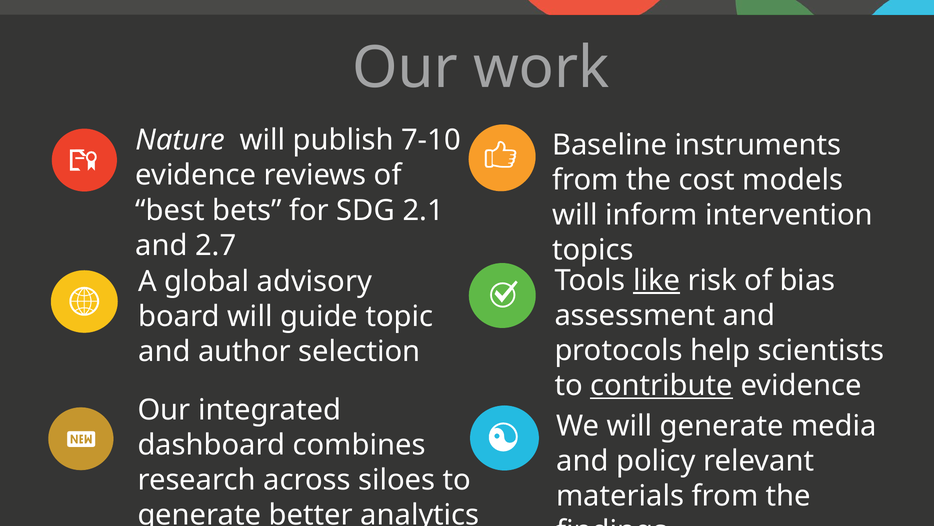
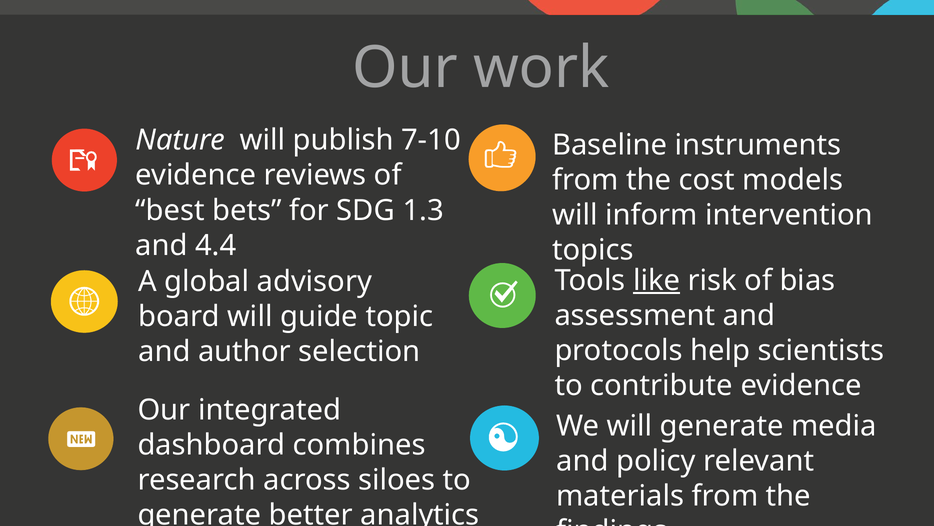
2.1: 2.1 -> 1.3 (423, 210)
2.7: 2.7 -> 4.4 (216, 245)
contribute underline: present -> none (662, 385)
